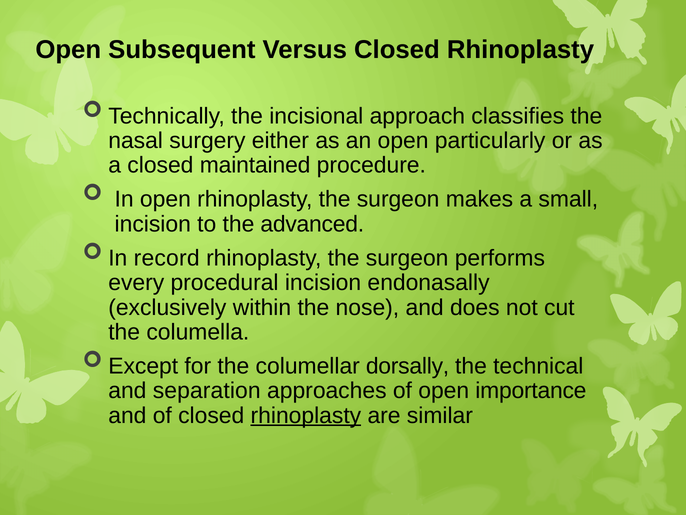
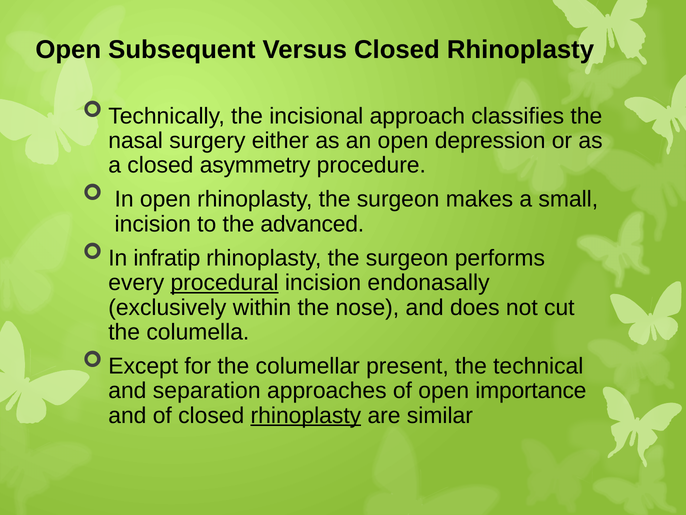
particularly: particularly -> depression (490, 141)
maintained: maintained -> asymmetry (255, 165)
record: record -> infratip (167, 258)
procedural underline: none -> present (225, 282)
dorsally: dorsally -> present (407, 366)
